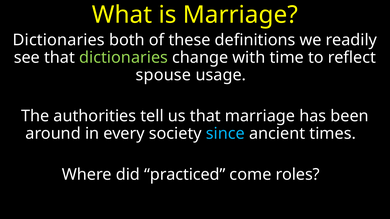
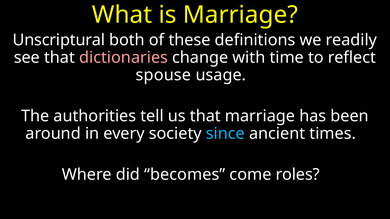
Dictionaries: Dictionaries -> Unscriptural (59, 40)
dictionaries colour: light green -> pink (124, 58)
practiced: practiced -> becomes (185, 175)
